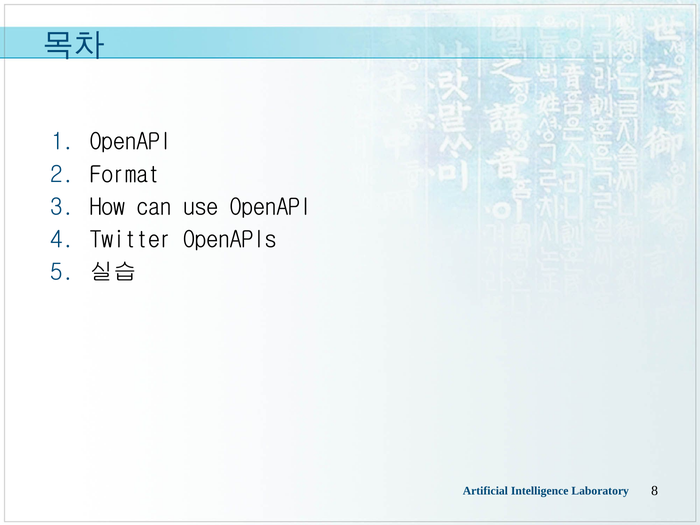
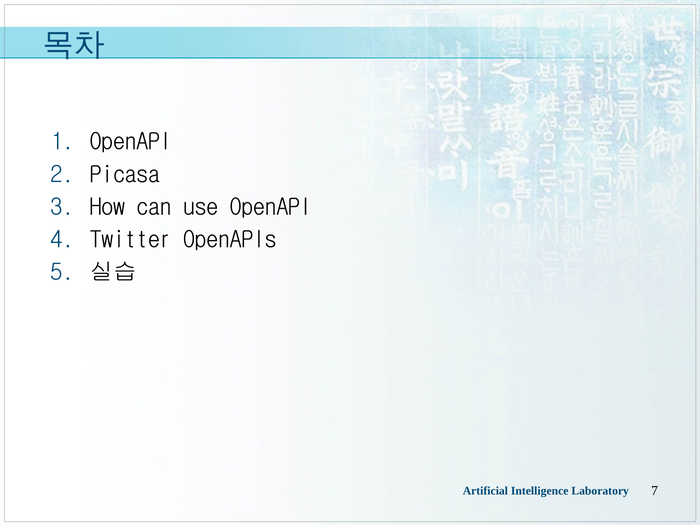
Format: Format -> Picasa (125, 174)
8: 8 -> 7 (655, 491)
